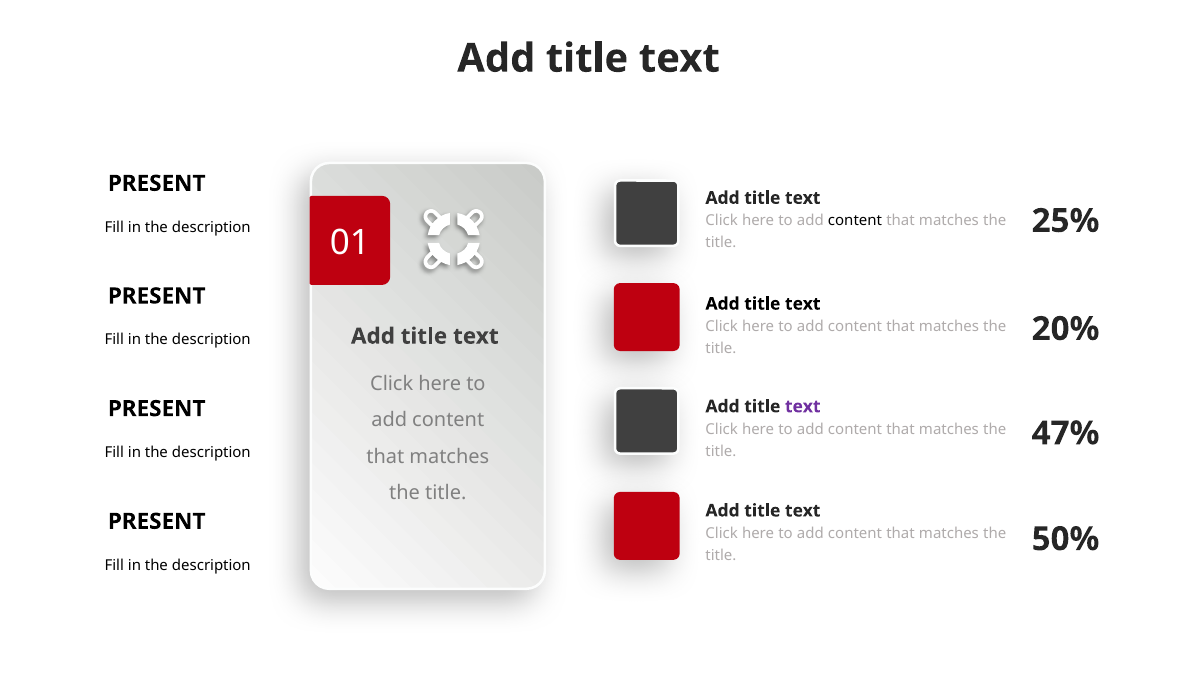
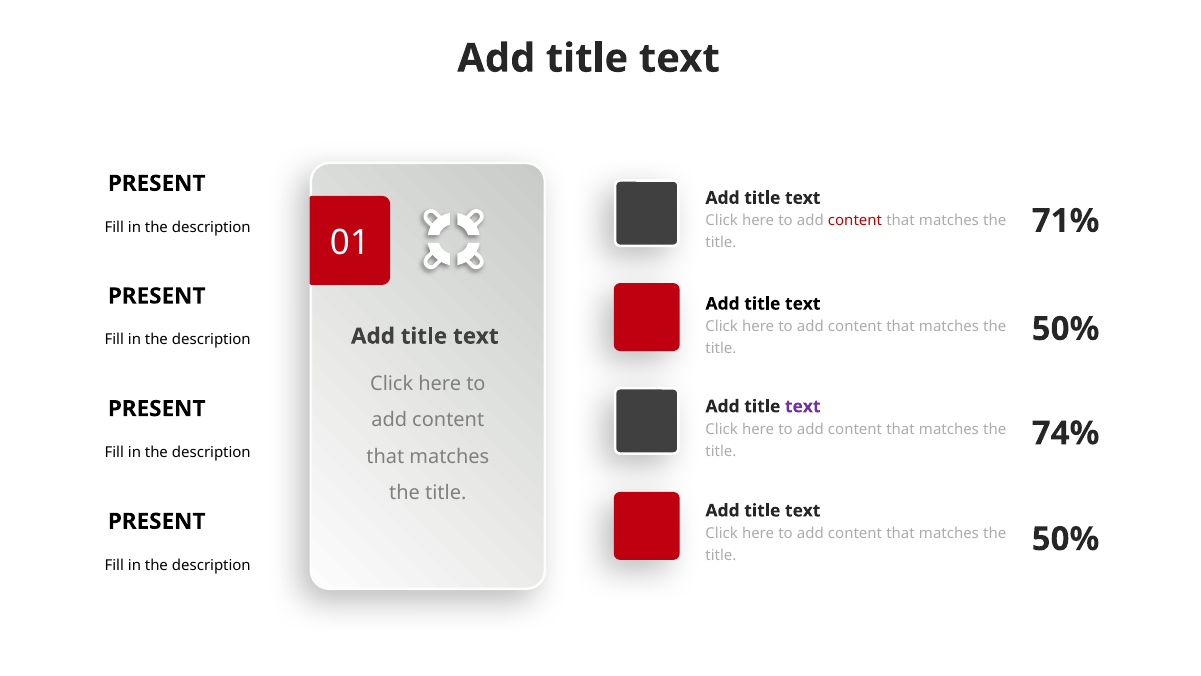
content colour: black -> red (855, 221)
25%: 25% -> 71% (1066, 221)
20%: 20% -> 50% (1066, 329)
47%: 47% -> 74% (1066, 433)
